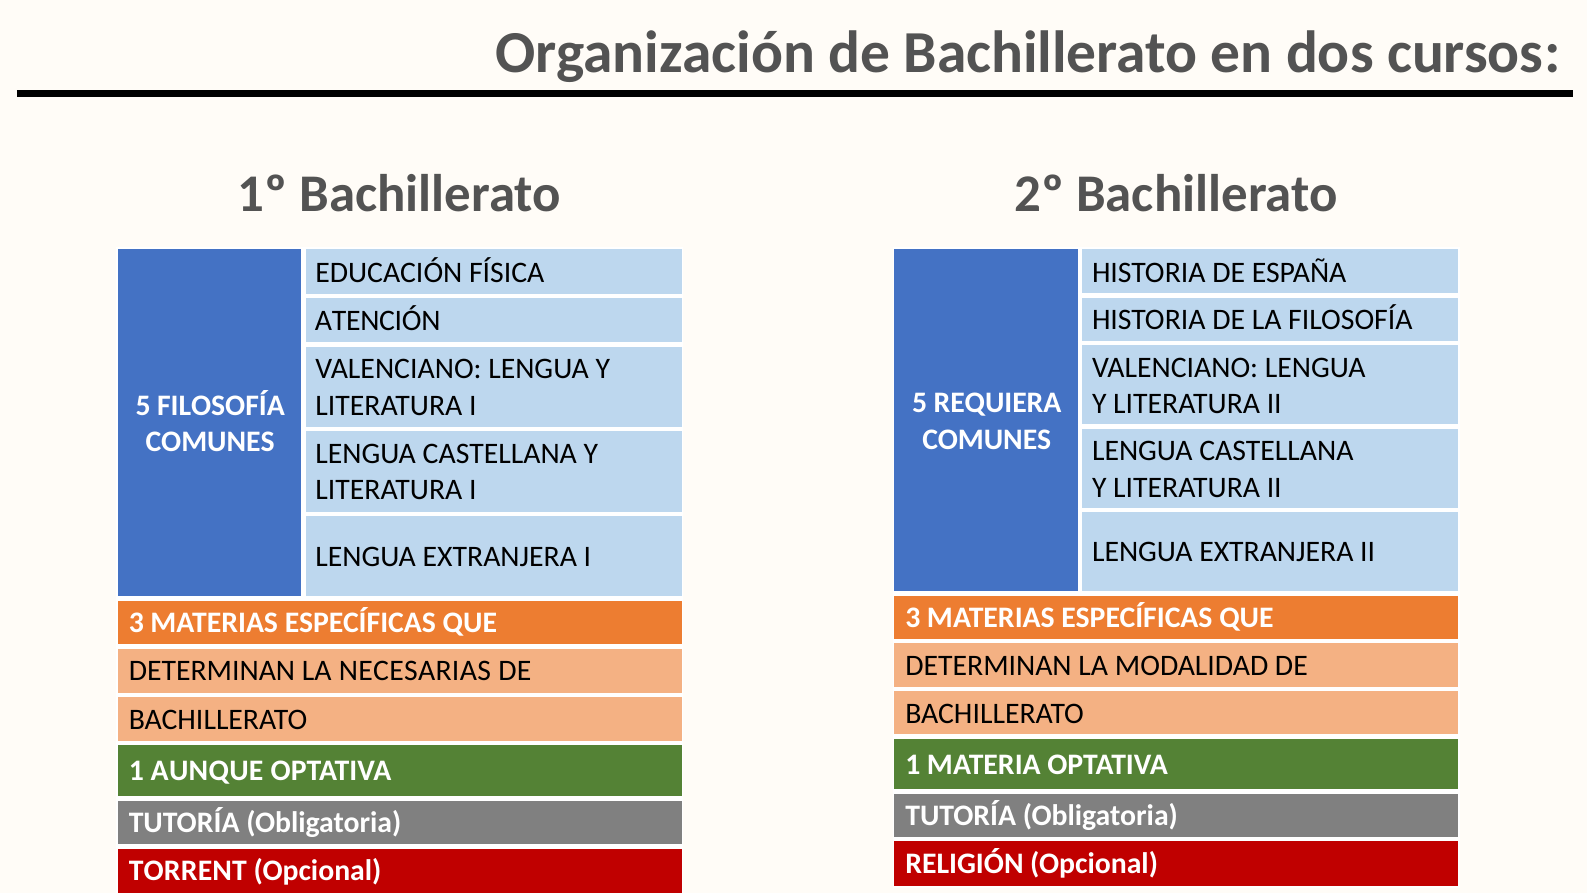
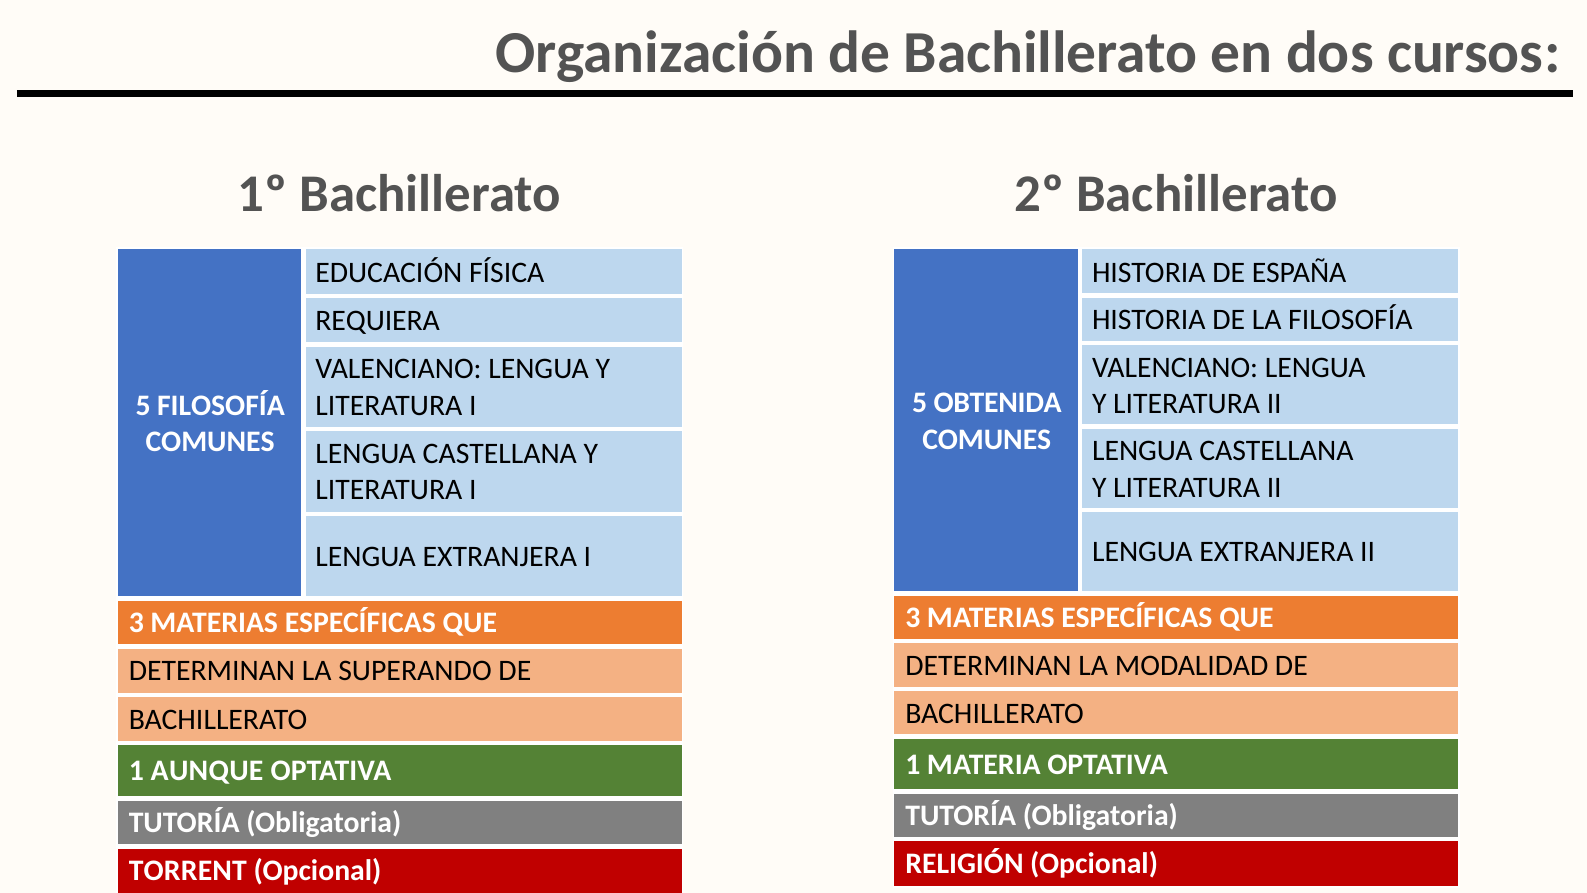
ATENCIÓN: ATENCIÓN -> REQUIERA (378, 321)
REQUIERA: REQUIERA -> OBTENIDA (998, 403)
NECESARIAS: NECESARIAS -> SUPERANDO (415, 671)
